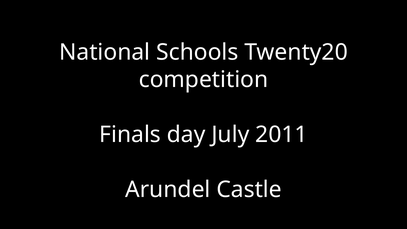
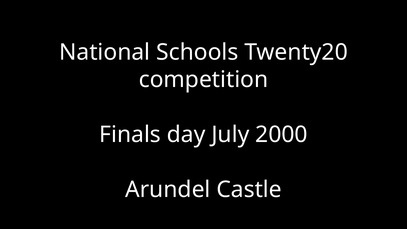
2011: 2011 -> 2000 (281, 135)
